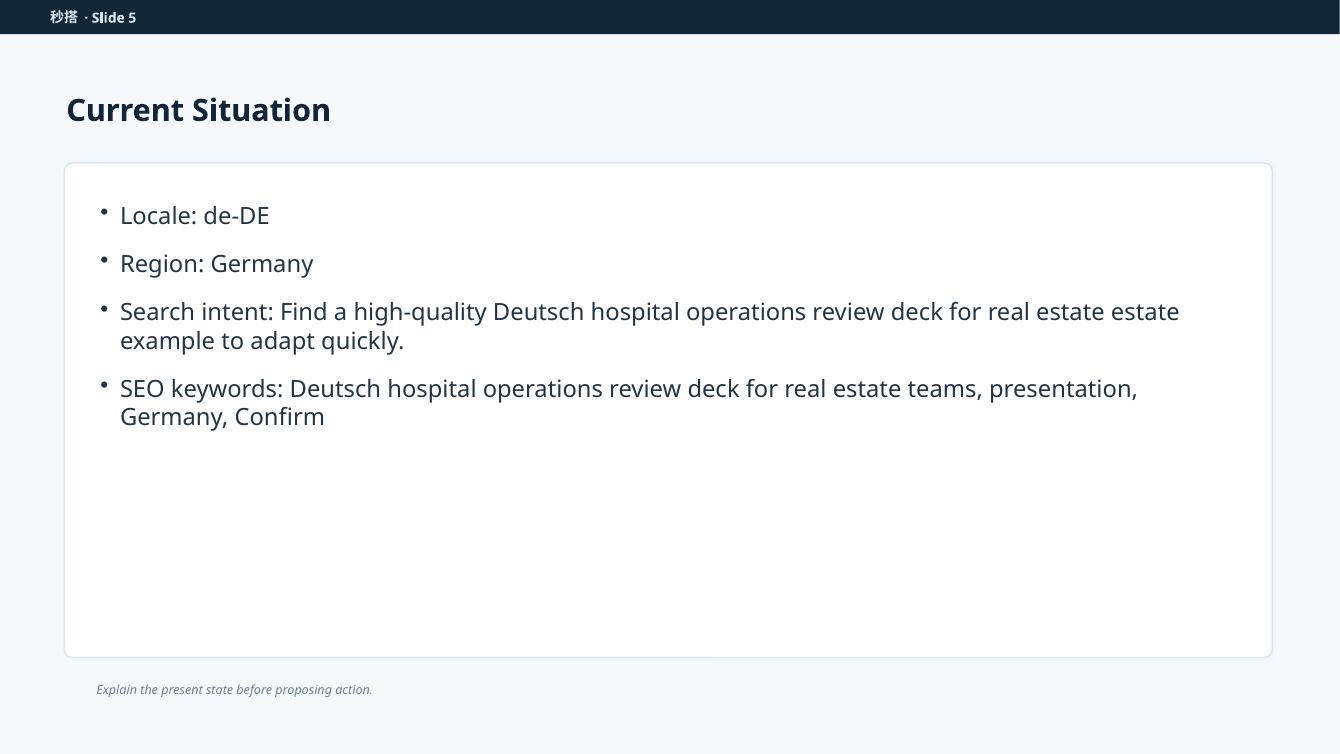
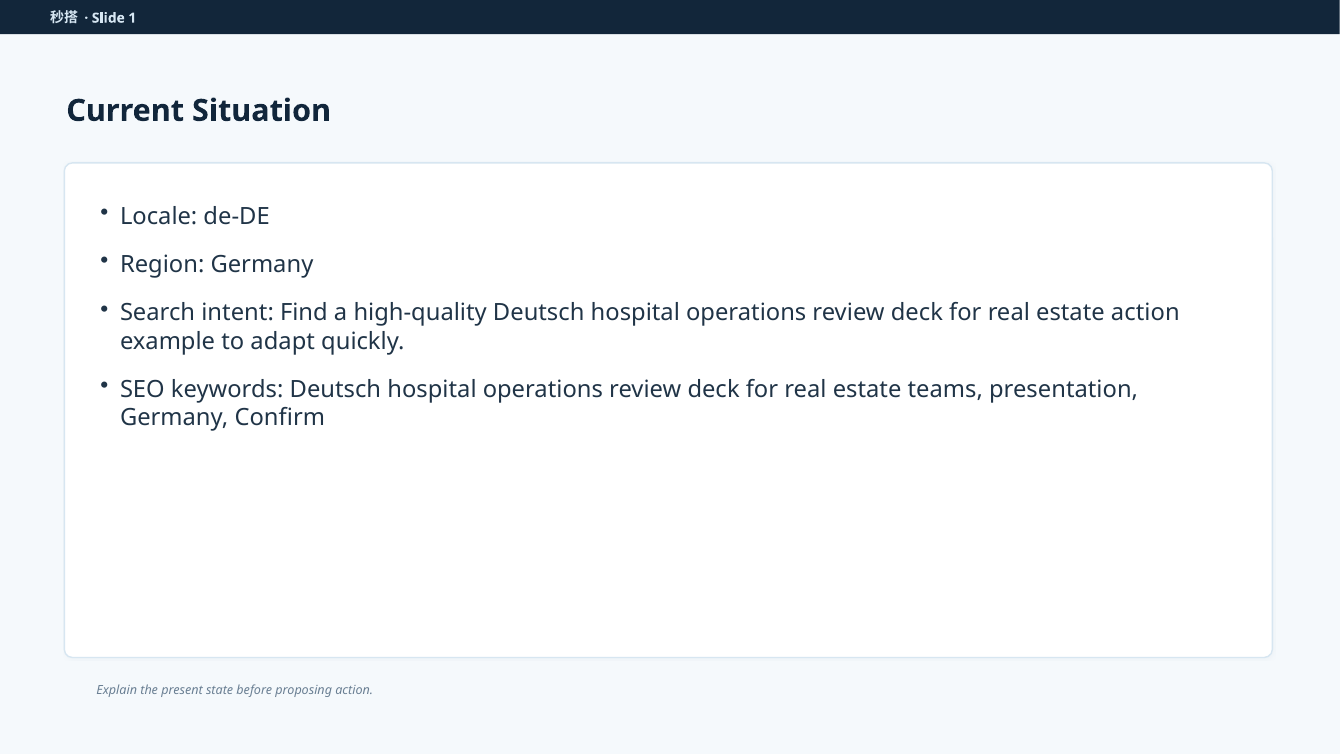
5: 5 -> 1 (132, 18)
estate estate: estate -> action (1145, 313)
